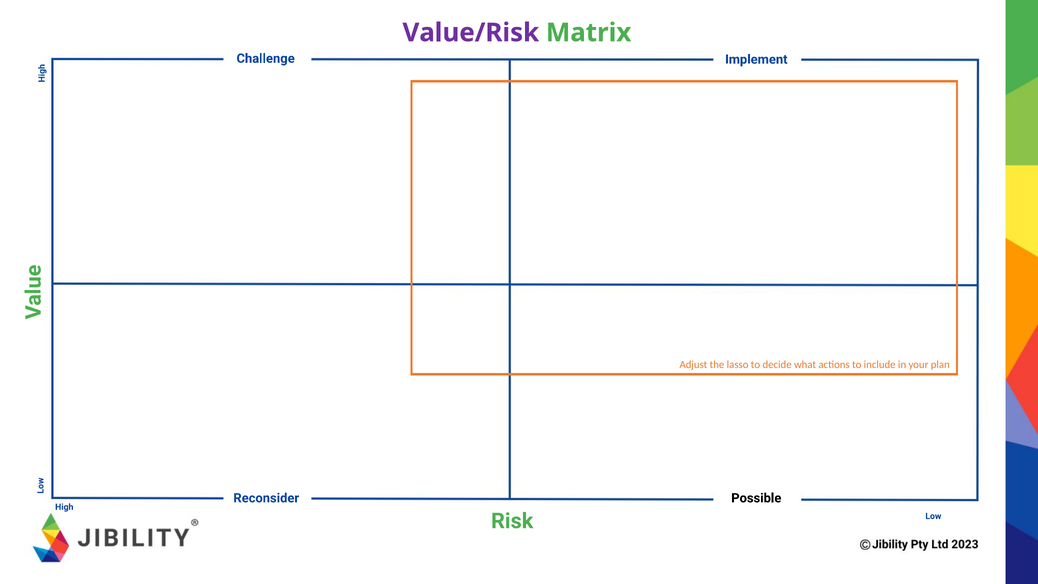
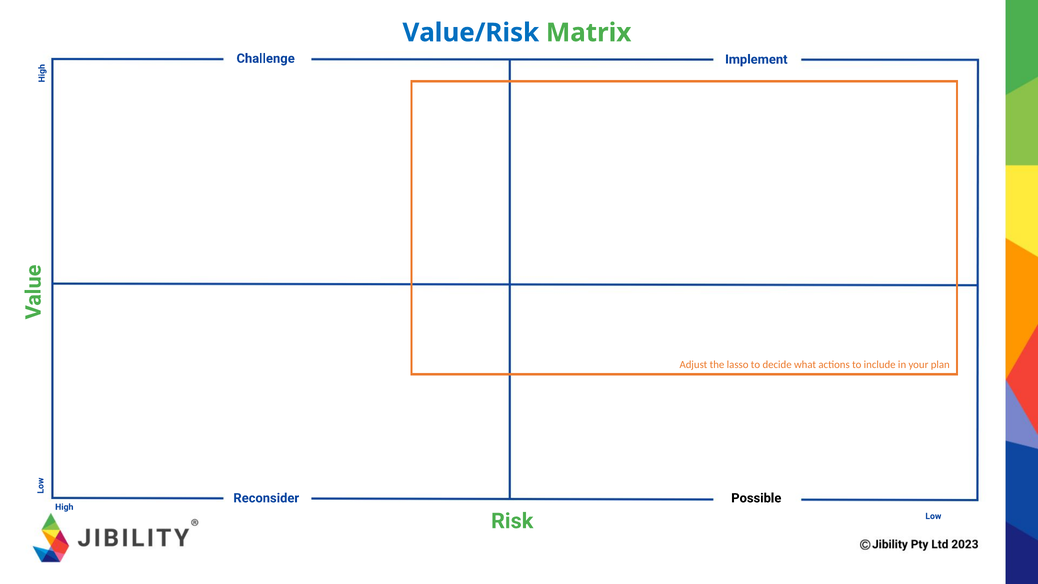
Value/Risk colour: purple -> blue (471, 33)
